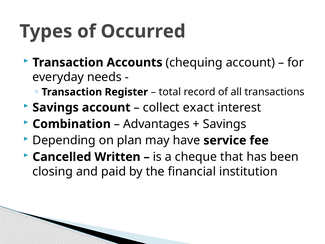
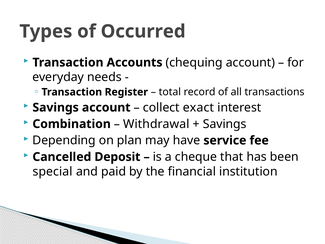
Advantages: Advantages -> Withdrawal (156, 124)
Written: Written -> Deposit (117, 157)
closing: closing -> special (53, 171)
